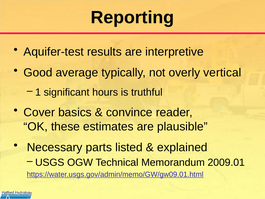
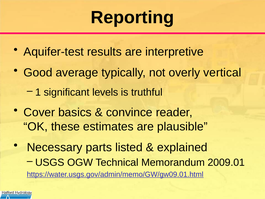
hours: hours -> levels (105, 92)
